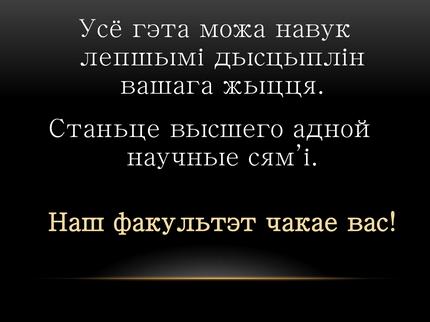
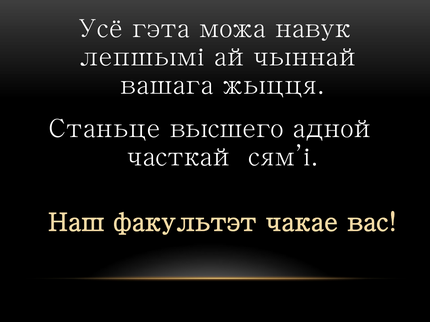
дысцыплін: дысцыплін -> айчыннай (289, 57)
научные: научные -> часткай (183, 157)
